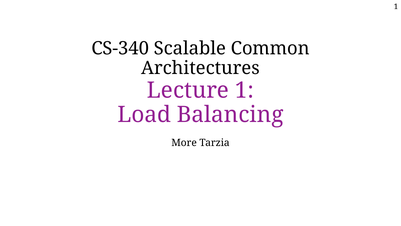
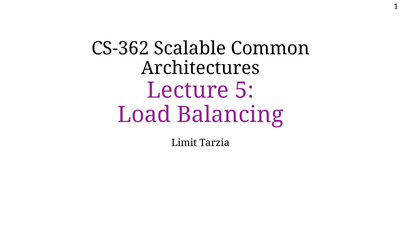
CS-340: CS-340 -> CS-362 (120, 48)
Lecture 1: 1 -> 5 (244, 90)
More: More -> Limit (184, 142)
